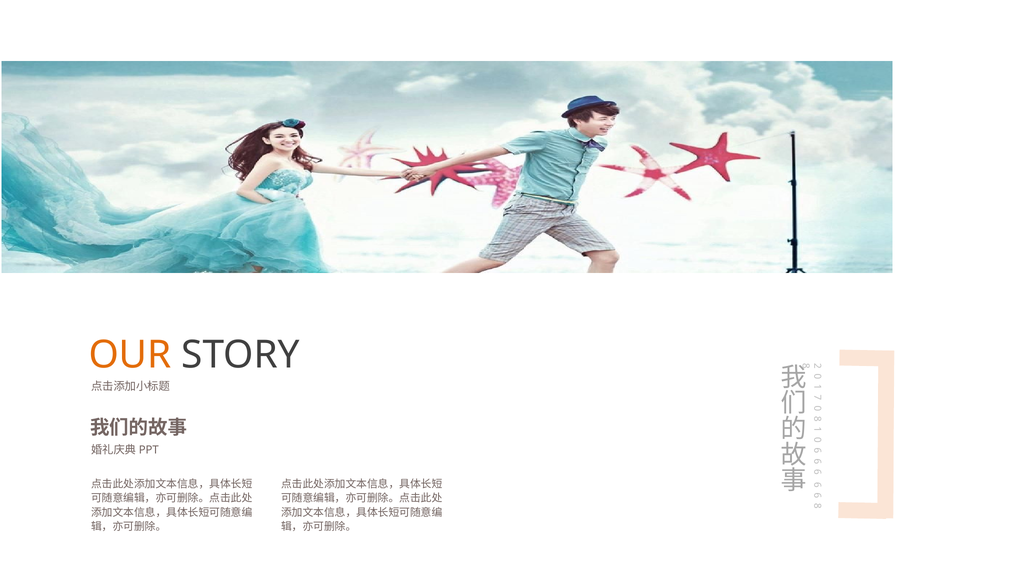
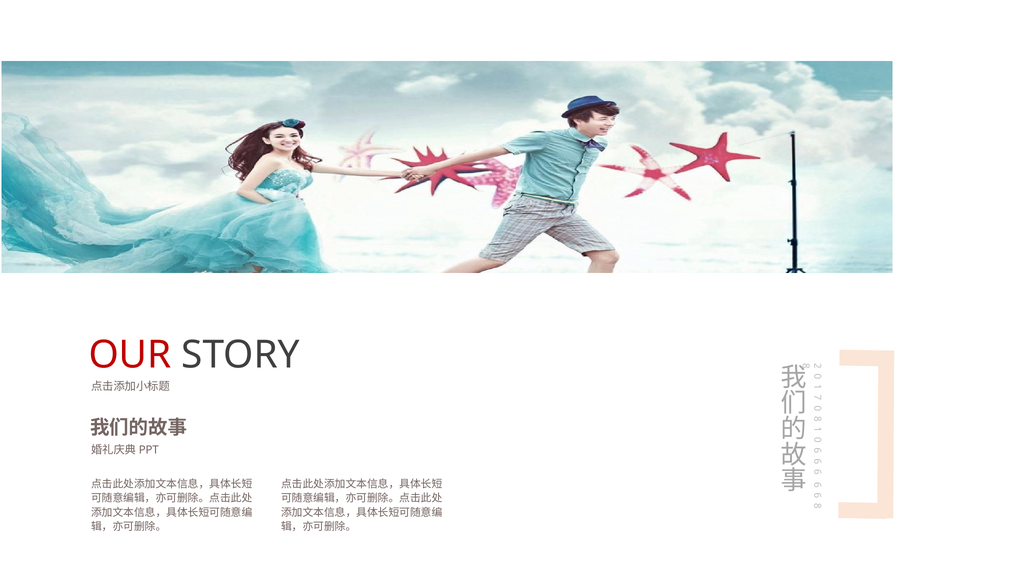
OUR colour: orange -> red (130, 355)
